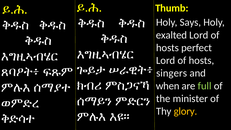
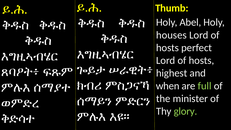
Says: Says -> Abel (190, 22)
exalted: exalted -> houses (171, 35)
singers: singers -> highest (172, 73)
glory colour: yellow -> light green (186, 111)
